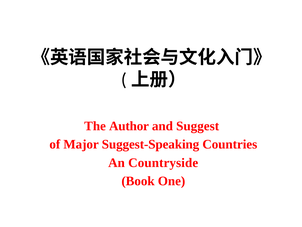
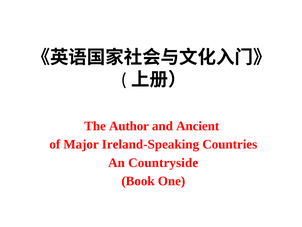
Suggest: Suggest -> Ancient (198, 126)
Suggest-Speaking: Suggest-Speaking -> Ireland-Speaking (150, 144)
